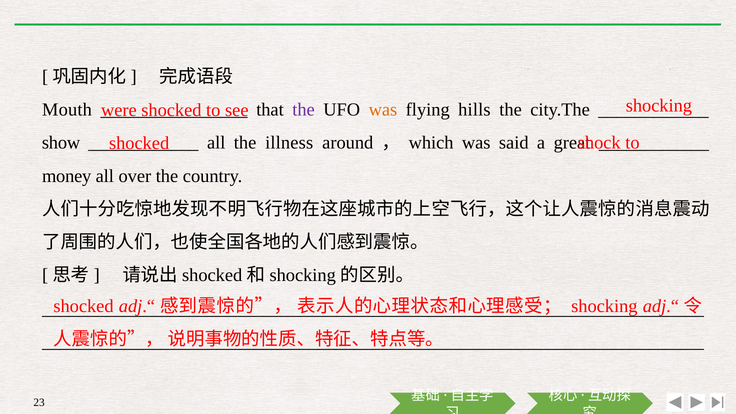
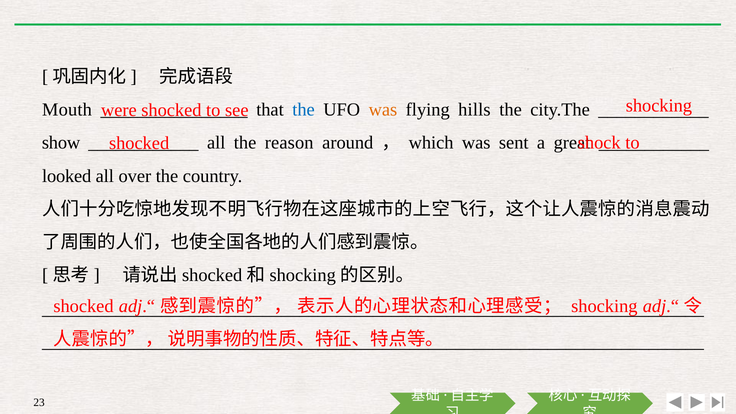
the colour: purple -> blue (304, 110)
illness: illness -> reason (289, 143)
said: said -> sent (514, 143)
money: money -> looked (67, 176)
